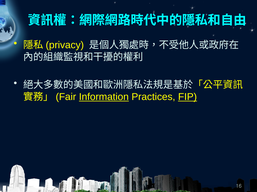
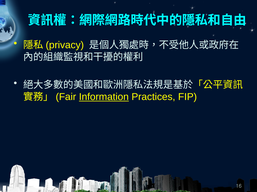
FIP underline: present -> none (187, 97)
